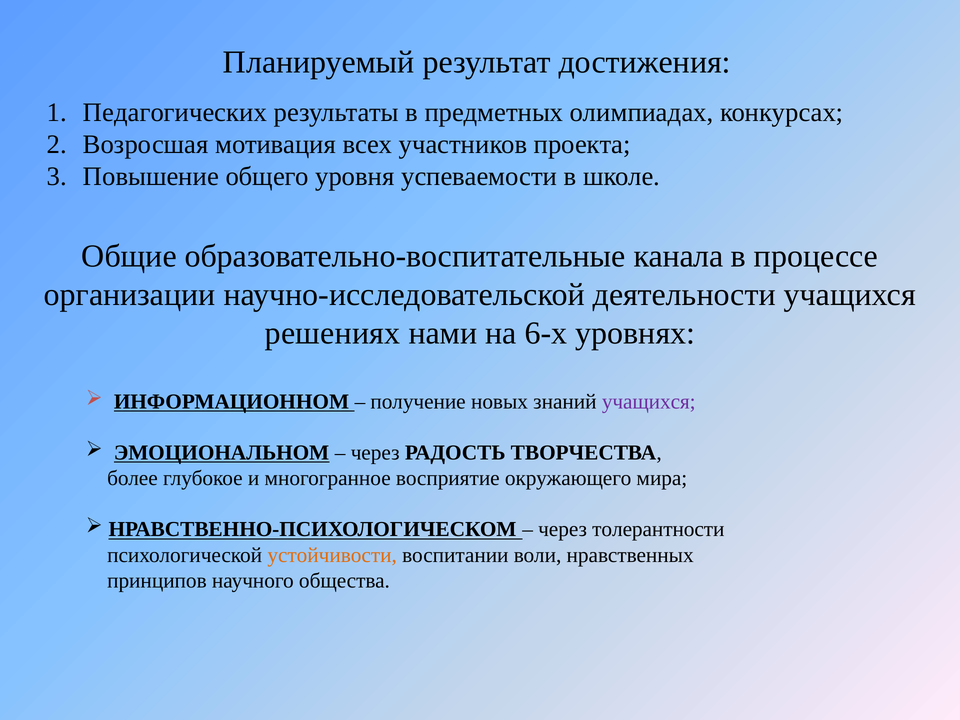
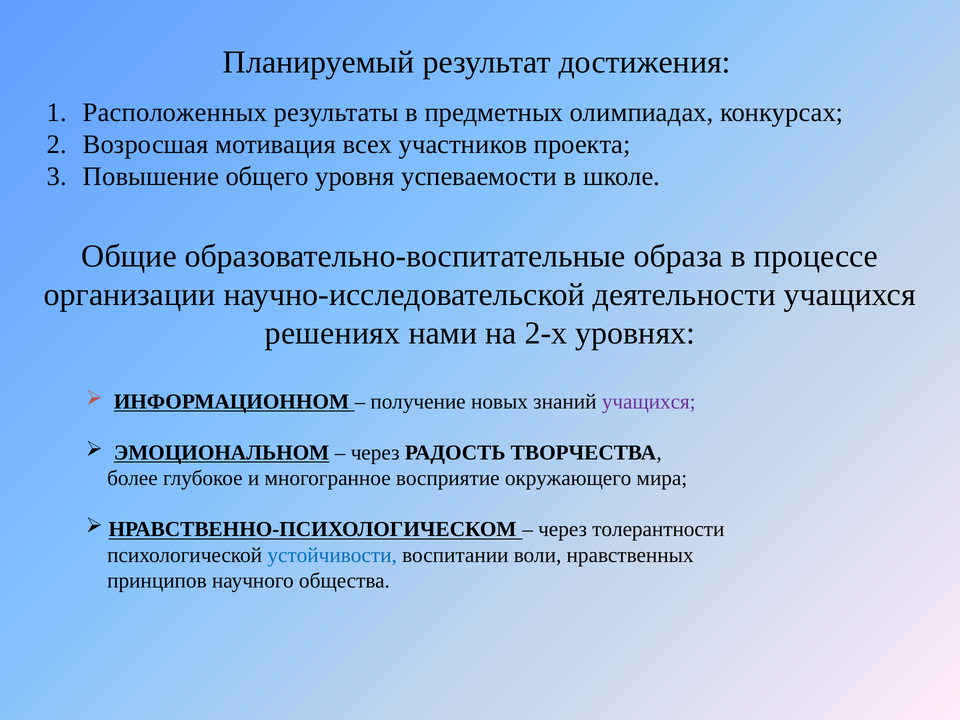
Педагогических: Педагогических -> Расположенных (175, 113)
канала: канала -> образа (678, 256)
6-х: 6-х -> 2-х (546, 333)
устойчивости colour: orange -> blue (332, 555)
